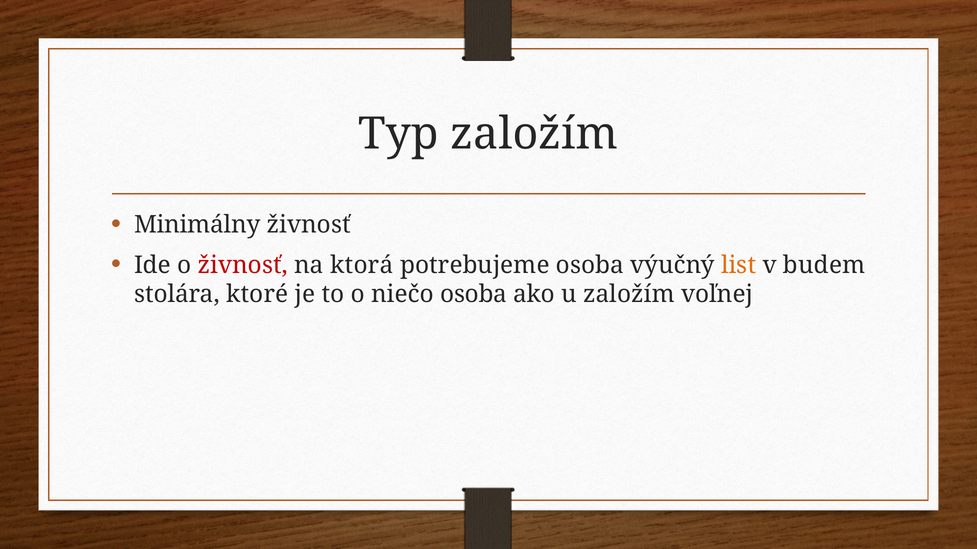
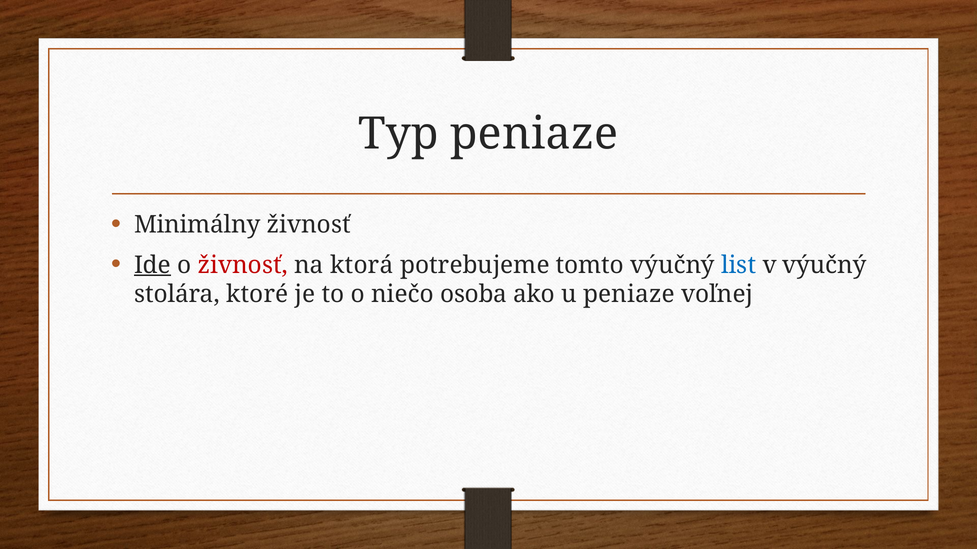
Typ založím: založím -> peniaze (534, 134)
Ide underline: none -> present (153, 265)
potrebujeme osoba: osoba -> tomto (590, 265)
list colour: orange -> blue (739, 265)
v budem: budem -> výučný (824, 265)
u založím: založím -> peniaze (629, 295)
